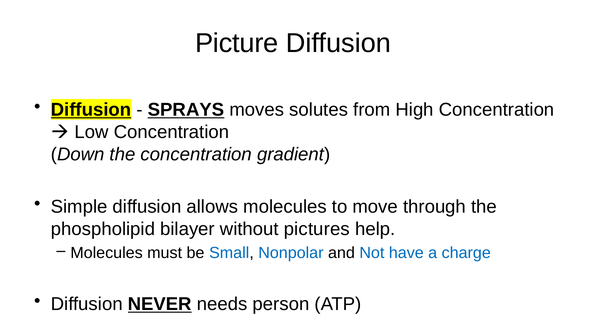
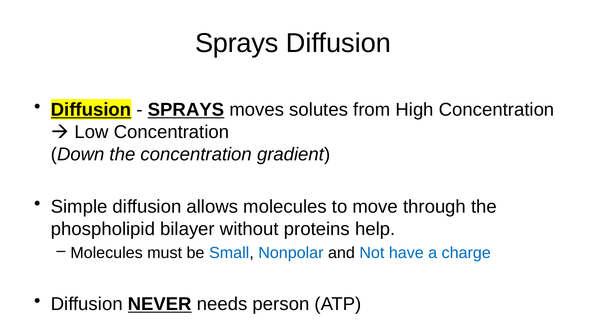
Picture: Picture -> Sprays (237, 43)
pictures: pictures -> proteins (317, 229)
